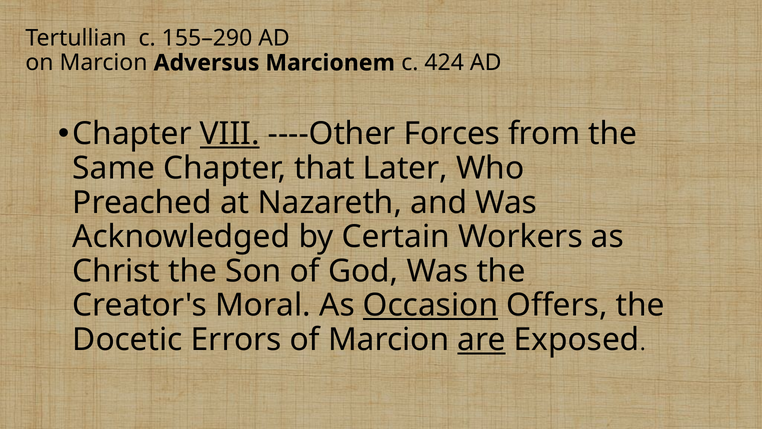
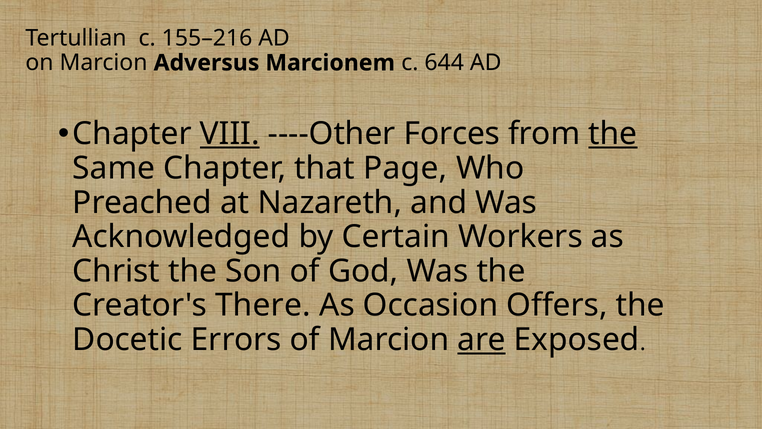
155–290: 155–290 -> 155–216 (207, 38)
424: 424 -> 644 (444, 63)
the underline: none -> present (613, 134)
Later: Later -> Page (405, 168)
Moral: Moral -> There (263, 305)
Occasion underline: present -> none (431, 305)
